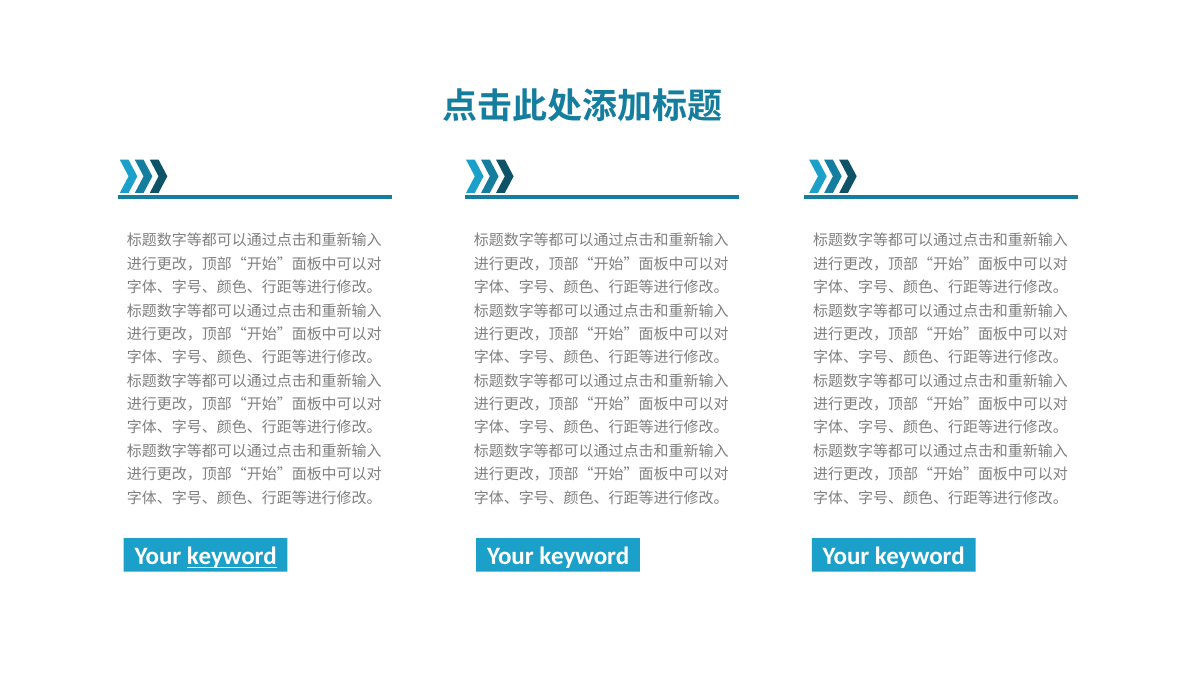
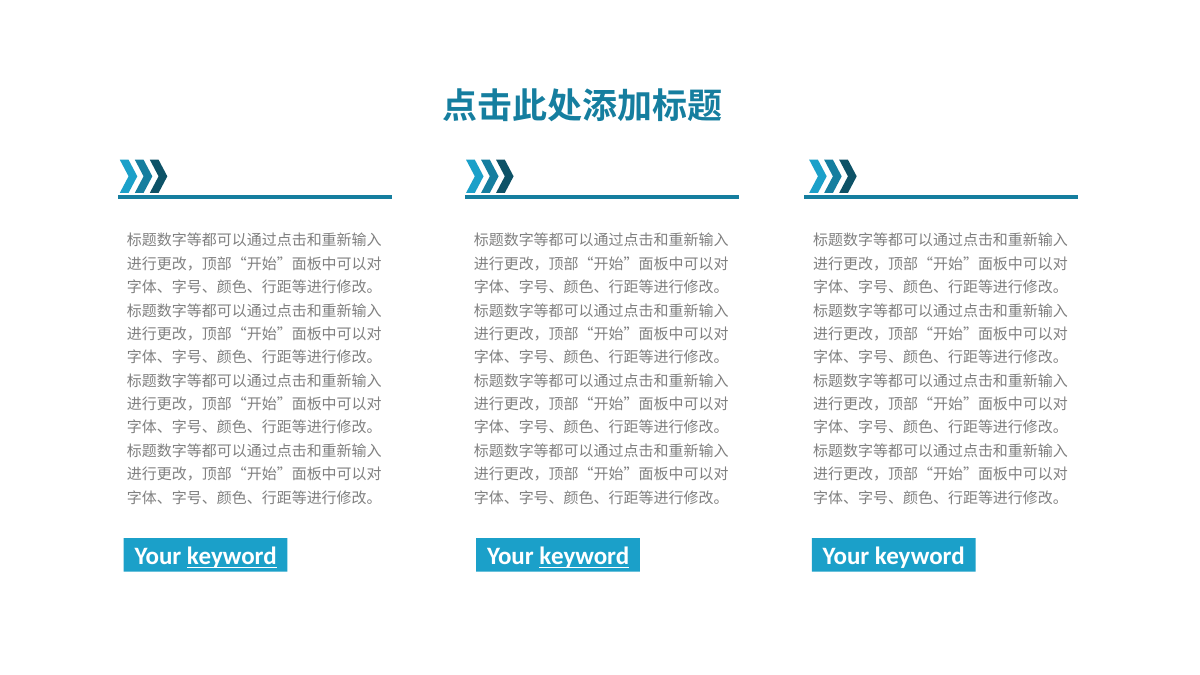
keyword underline: none -> present (584, 557)
